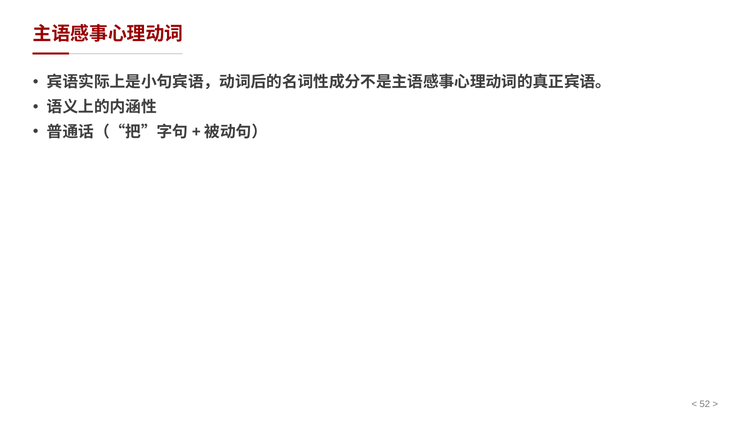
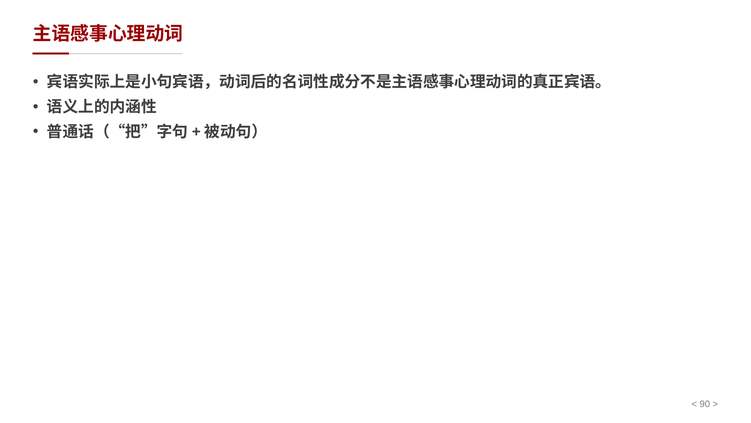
52: 52 -> 90 (705, 404)
